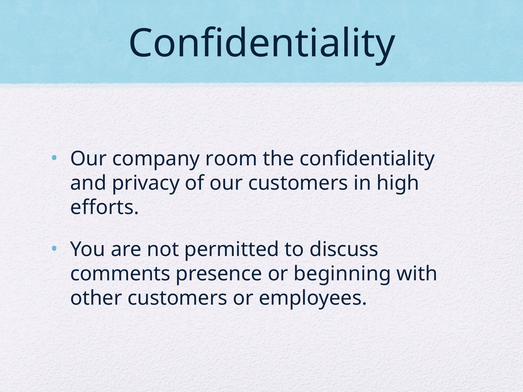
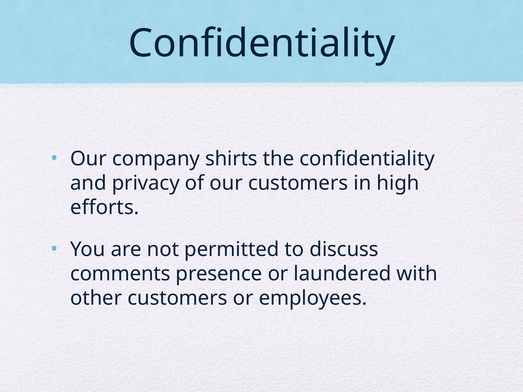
room: room -> shirts (231, 159)
beginning: beginning -> laundered (342, 274)
